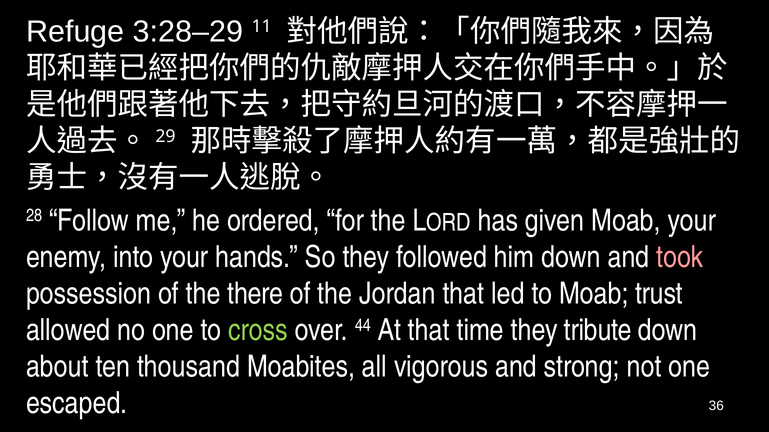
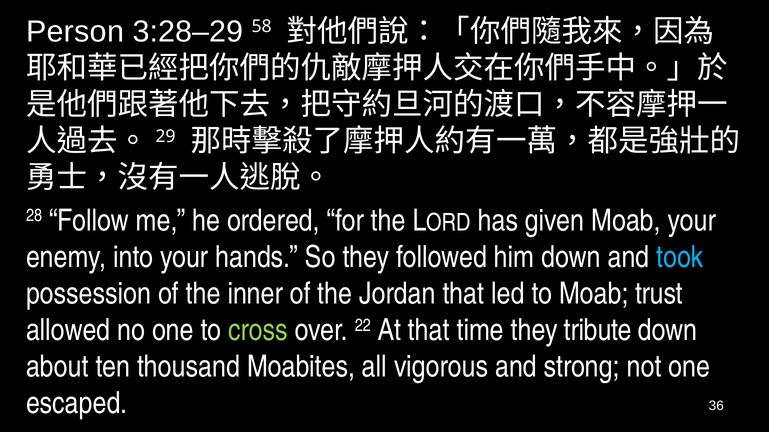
Refuge: Refuge -> Person (75, 32)
11: 11 -> 58 (262, 27)
took colour: pink -> light blue (680, 257)
there: there -> inner (255, 294)
44: 44 -> 22 (363, 326)
